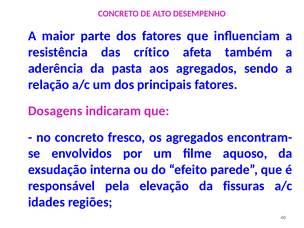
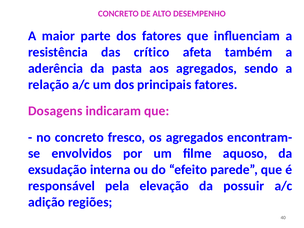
fissuras: fissuras -> possuir (244, 186)
idades: idades -> adição (47, 202)
